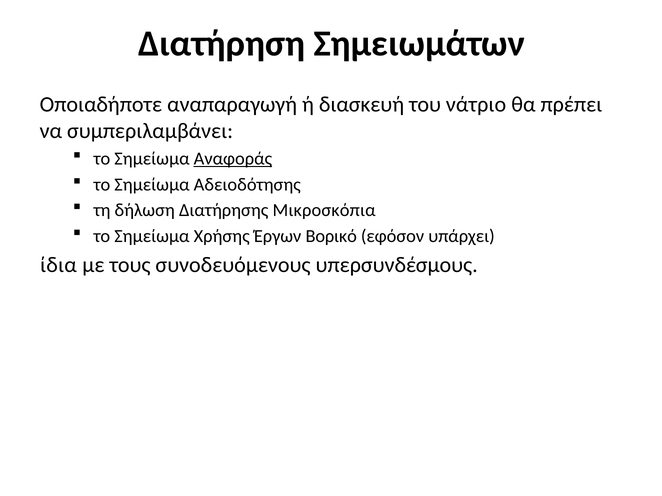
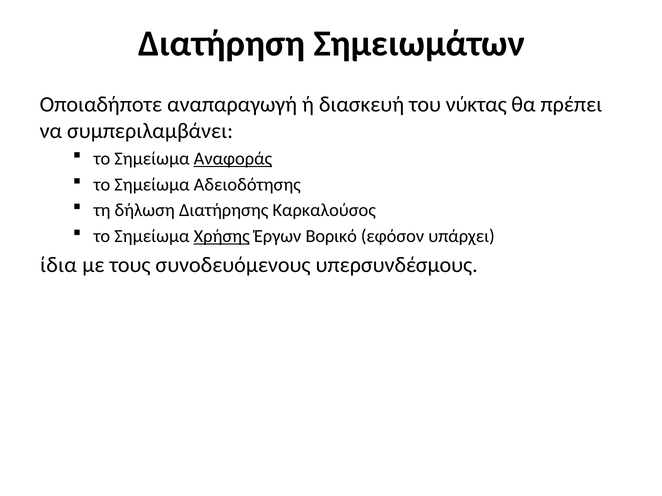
νάτριο: νάτριο -> νύκτας (476, 105)
Μικροσκόπια: Μικροσκόπια -> Καρκαλούσος (324, 210)
Χρήσης underline: none -> present (222, 236)
